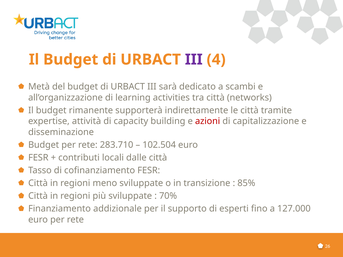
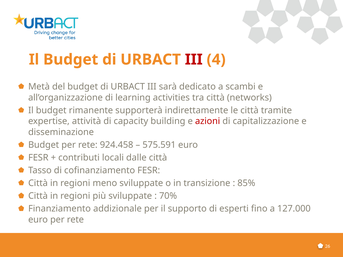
III colour: purple -> red (194, 59)
283.710: 283.710 -> 924.458 (117, 145)
102.504: 102.504 -> 575.591 (159, 145)
